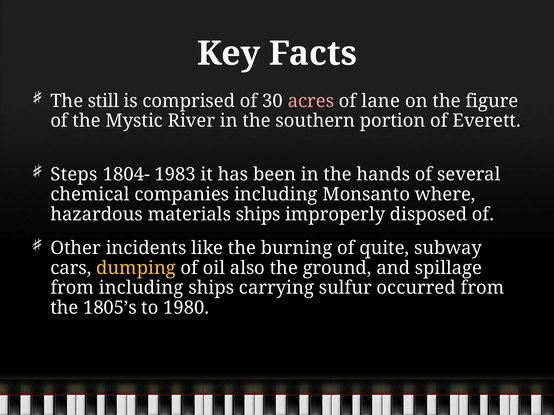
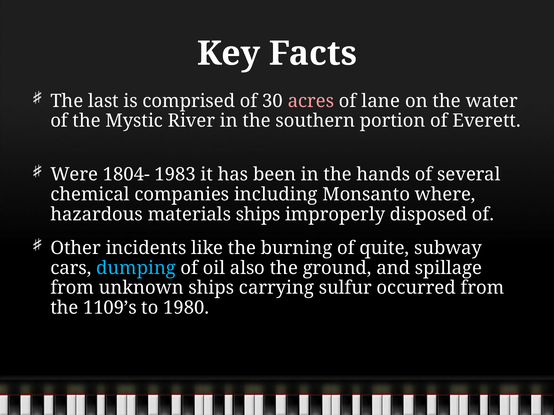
still: still -> last (103, 101)
figure: figure -> water (492, 101)
Steps: Steps -> Were (74, 175)
dumping colour: yellow -> light blue (136, 268)
from including: including -> unknown (141, 288)
1805’s: 1805’s -> 1109’s (110, 308)
